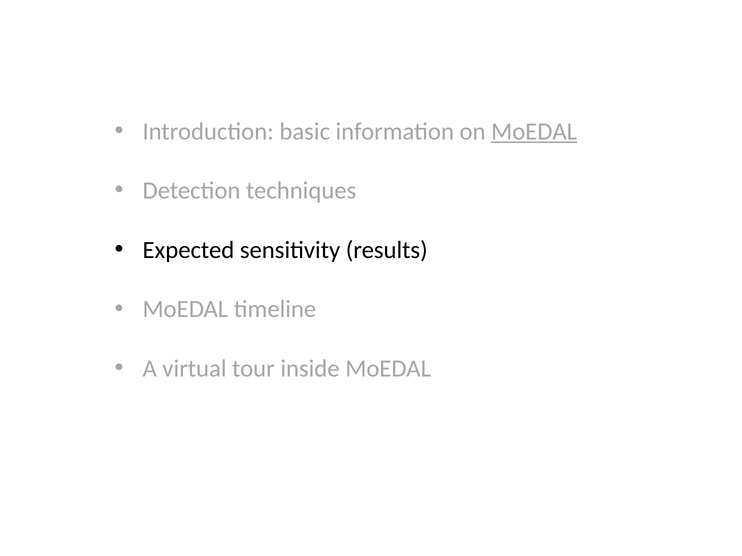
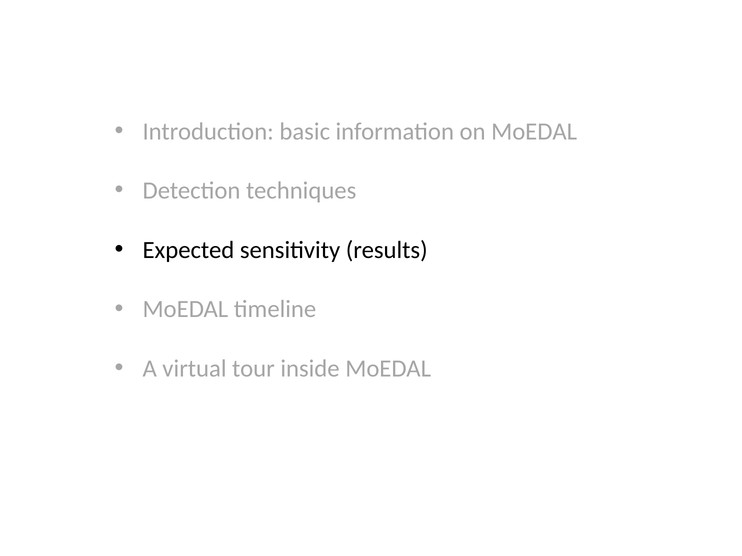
MoEDAL underline: present -> none (534, 131)
